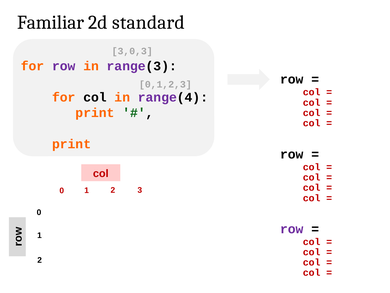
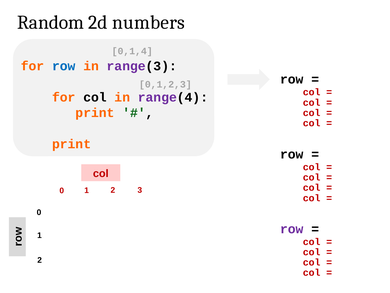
Familiar: Familiar -> Random (51, 22)
standard: standard -> numbers (148, 22)
3,0,3: 3,0,3 -> 0,1,4 (132, 51)
row colour: purple -> blue (64, 66)
